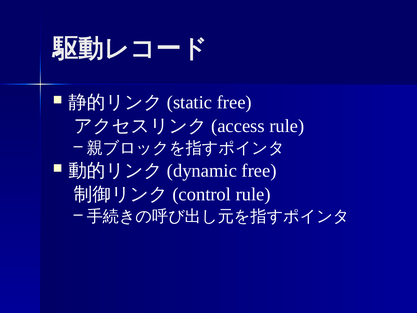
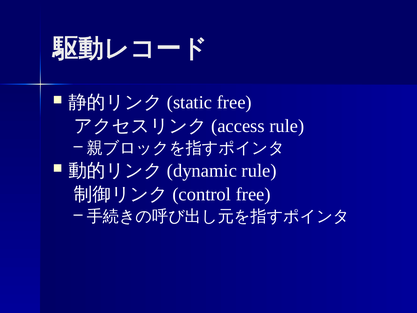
free: free -> rule (259, 171)
rule: rule -> free (253, 194)
